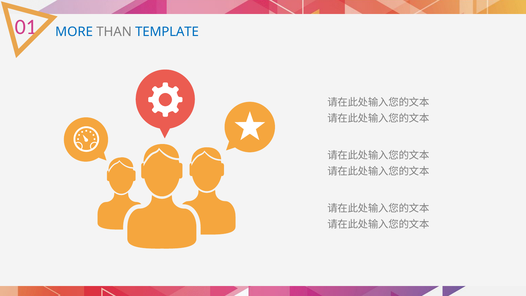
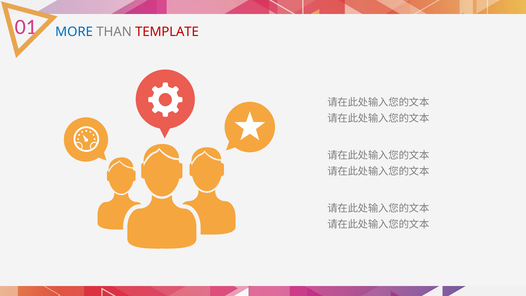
TEMPLATE colour: blue -> red (167, 32)
